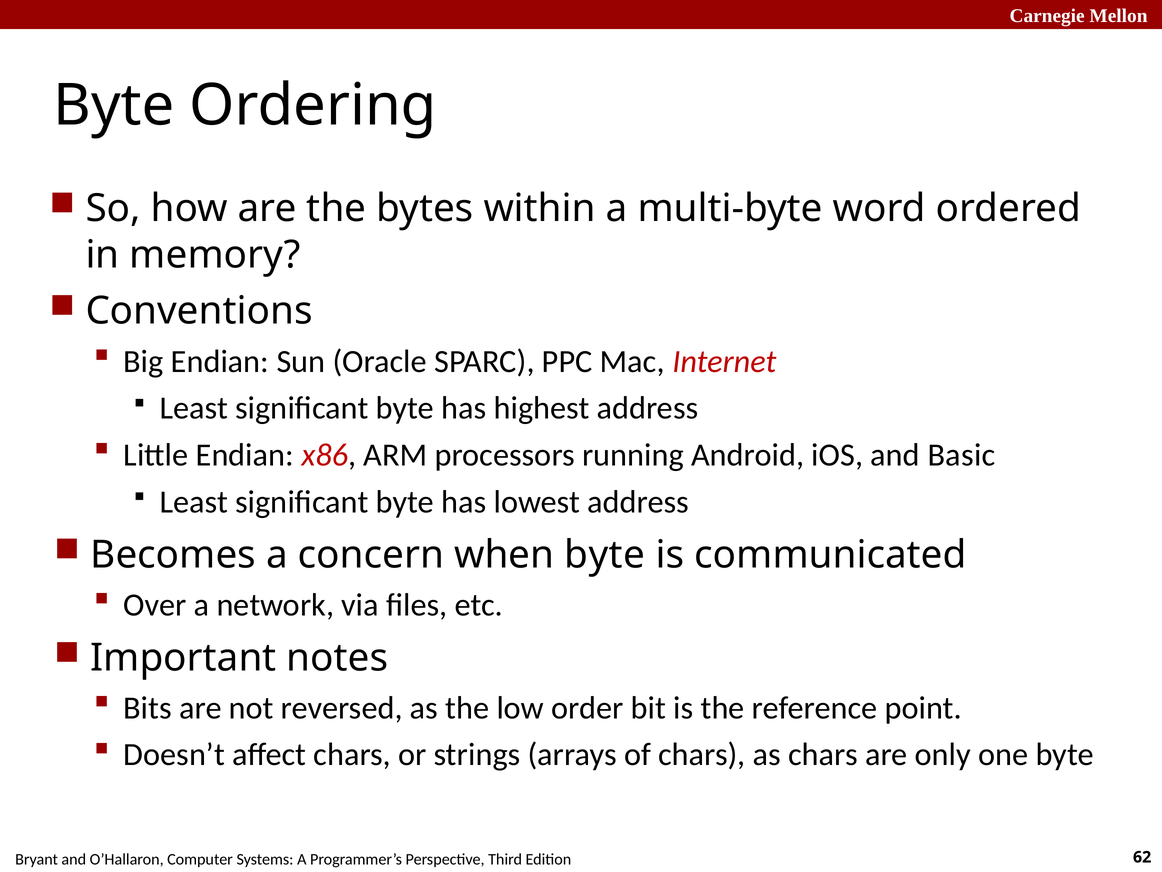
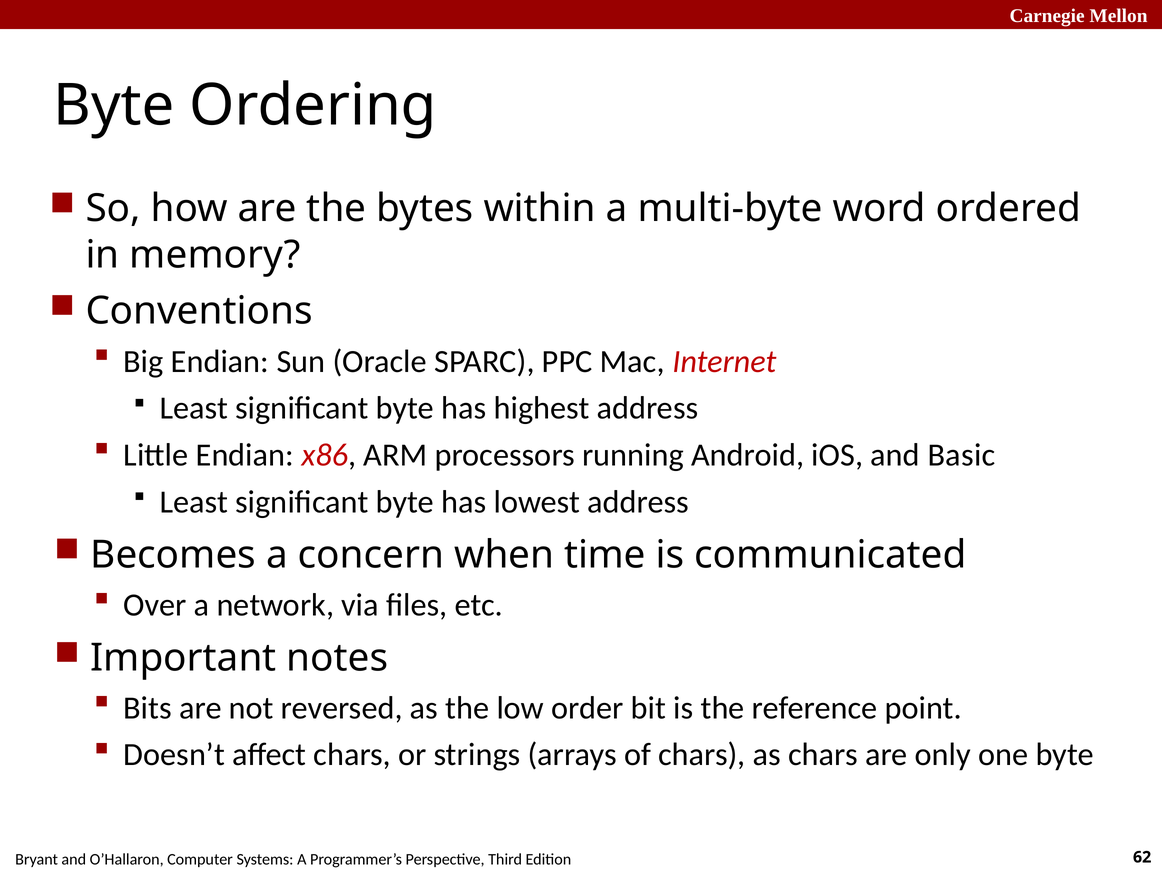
when byte: byte -> time (605, 554)
